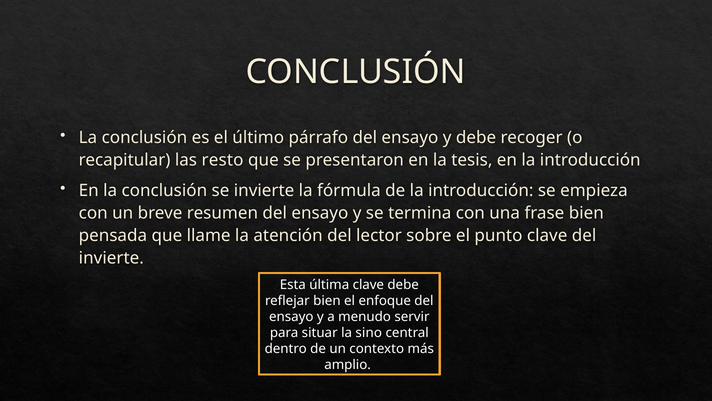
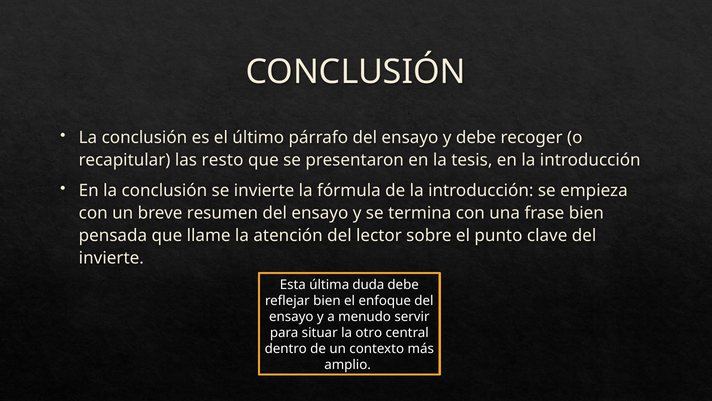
última clave: clave -> duda (368, 284)
sino: sino -> otro (369, 332)
